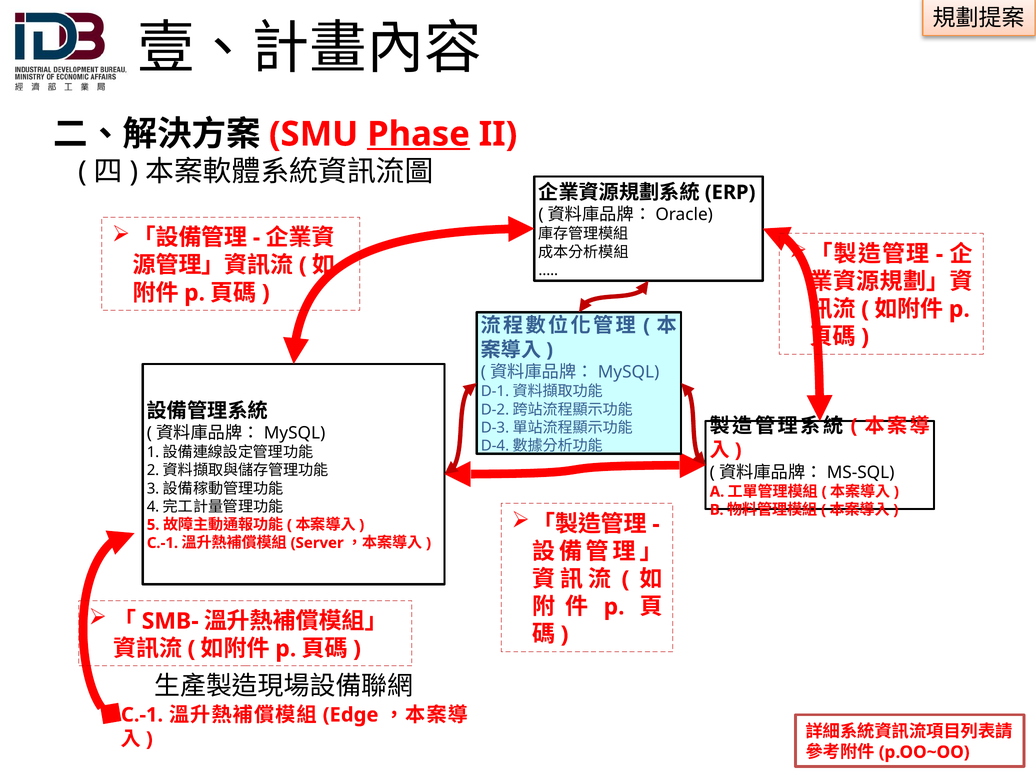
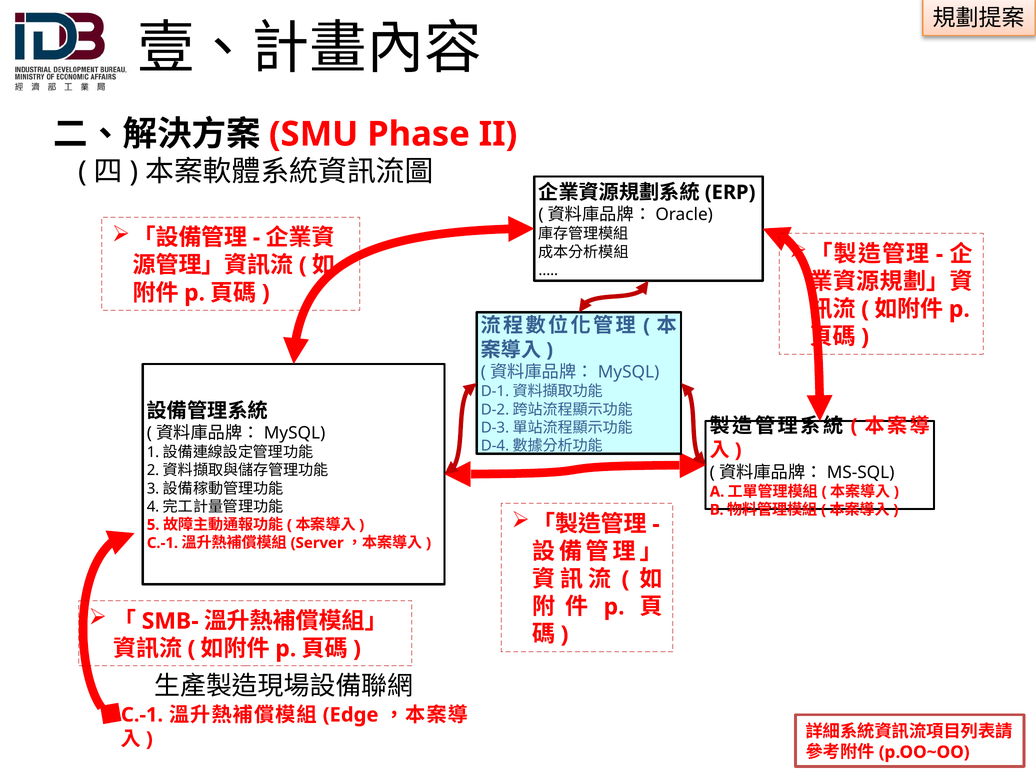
Phase underline: present -> none (419, 134)
